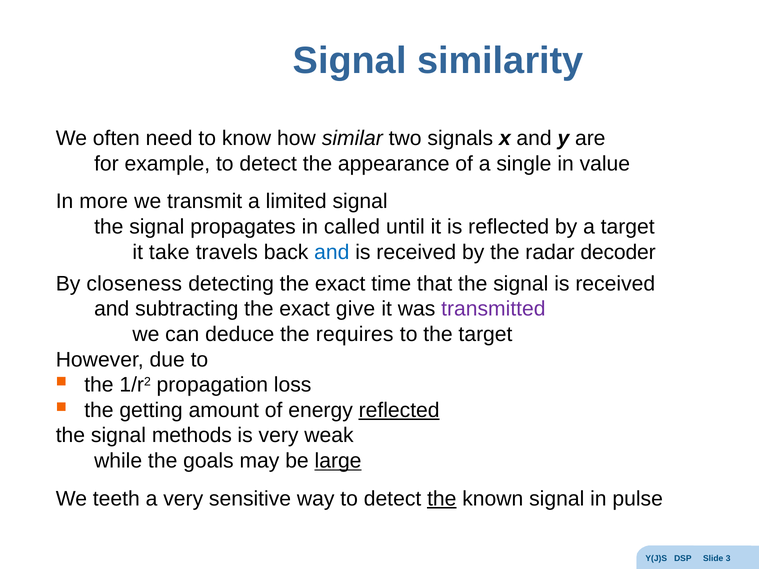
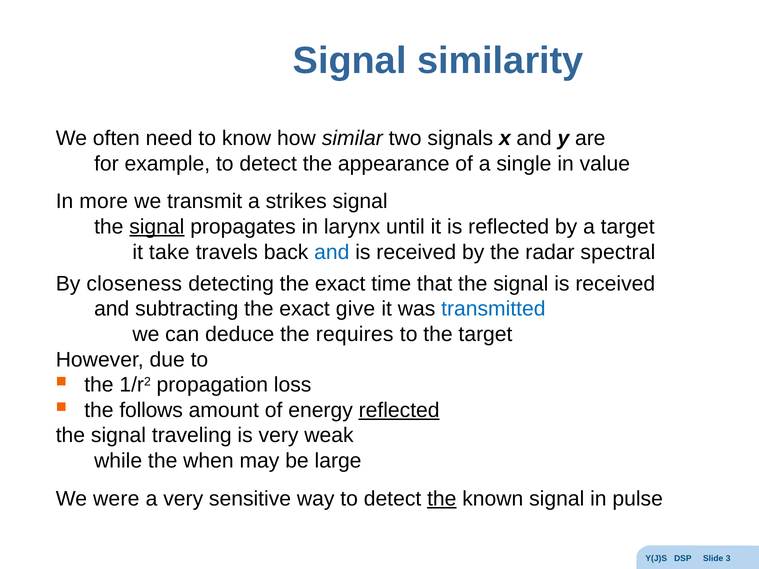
limited: limited -> strikes (296, 202)
signal underline: none -> present (157, 227)
called: called -> larynx (352, 227)
decoder: decoder -> spectral (618, 252)
transmitted colour: purple -> blue (493, 309)
getting: getting -> follows (151, 410)
methods: methods -> traveling (192, 436)
goals: goals -> when (208, 461)
large underline: present -> none (338, 461)
teeth: teeth -> were (116, 499)
